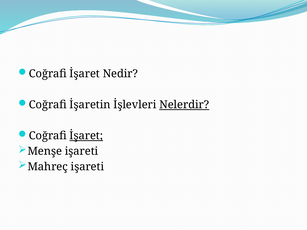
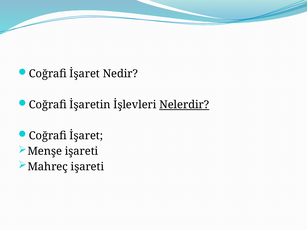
İşaret underline: present -> none (86, 136)
